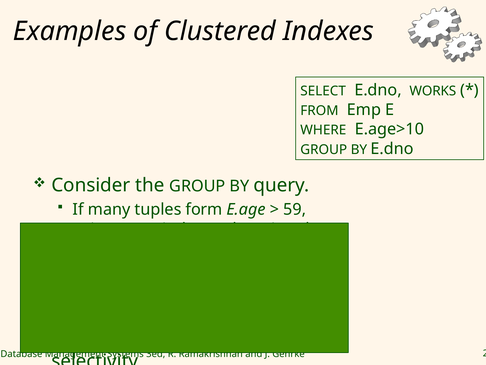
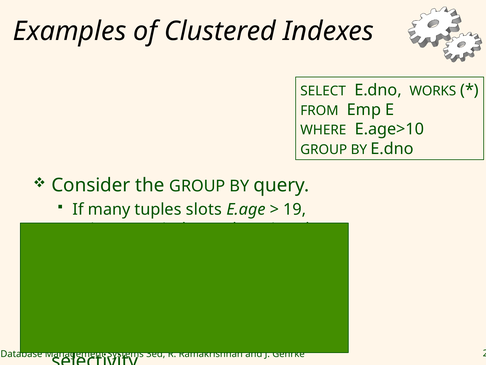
form: form -> slots (204, 209)
59: 59 -> 19 (295, 209)
